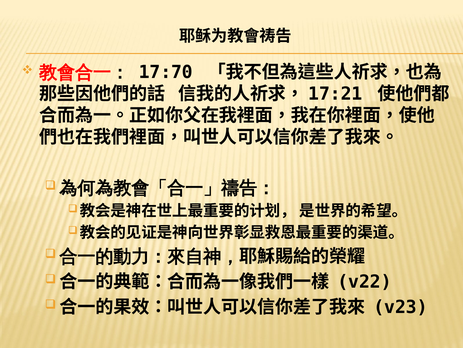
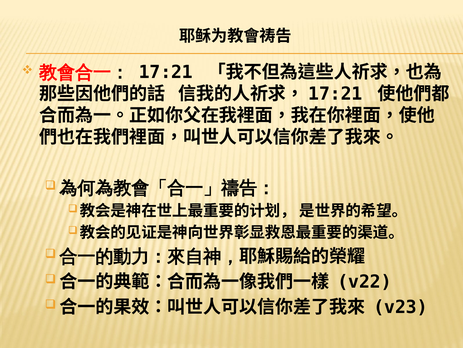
17:70: 17:70 -> 17:21 (166, 72)
